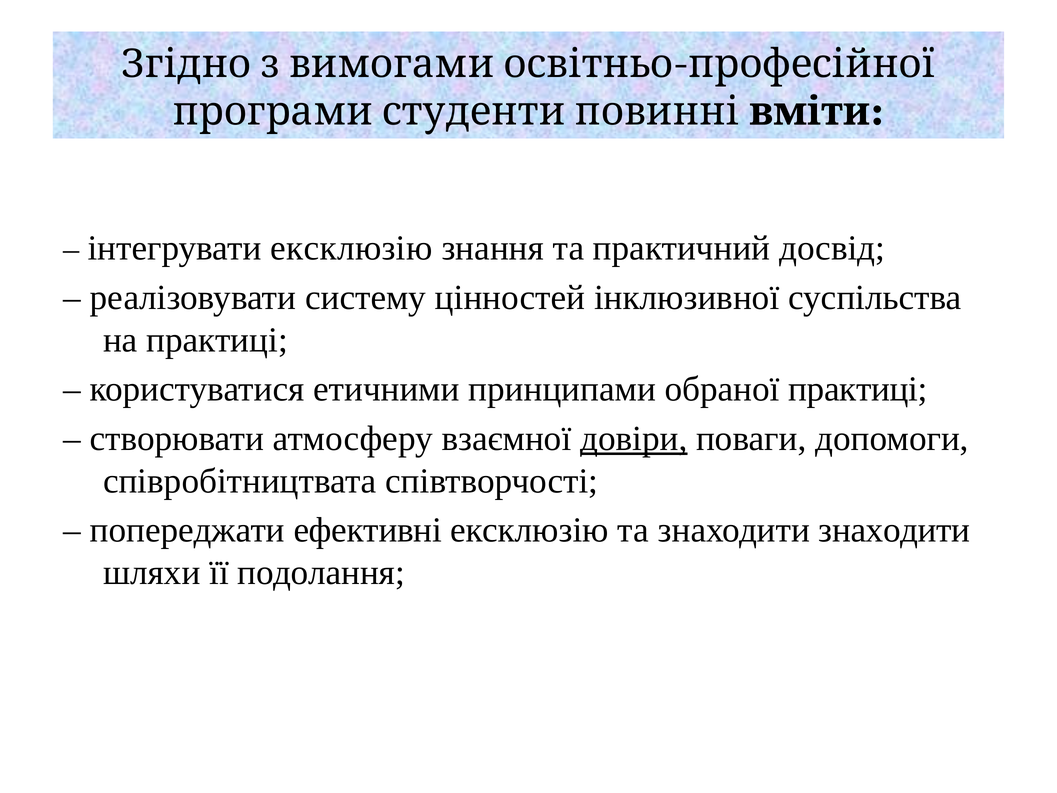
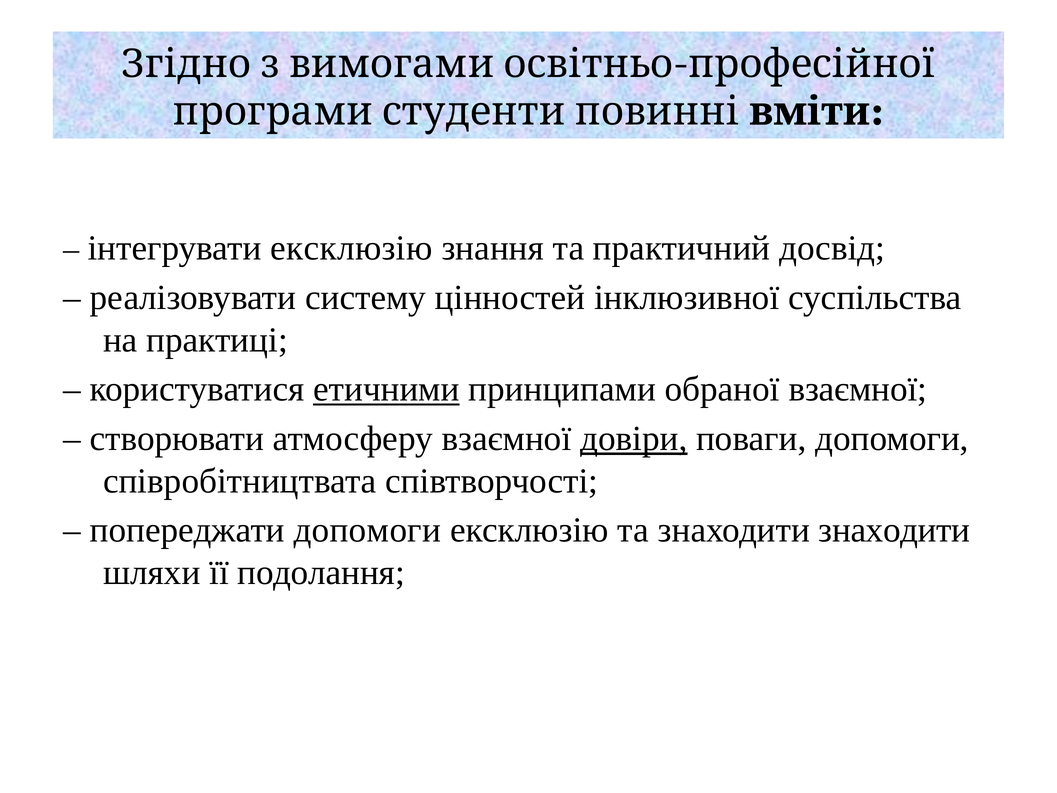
етичними underline: none -> present (386, 389)
обраної практиці: практиці -> взаємної (858, 389)
попереджати ефективні: ефективні -> допомоги (367, 530)
